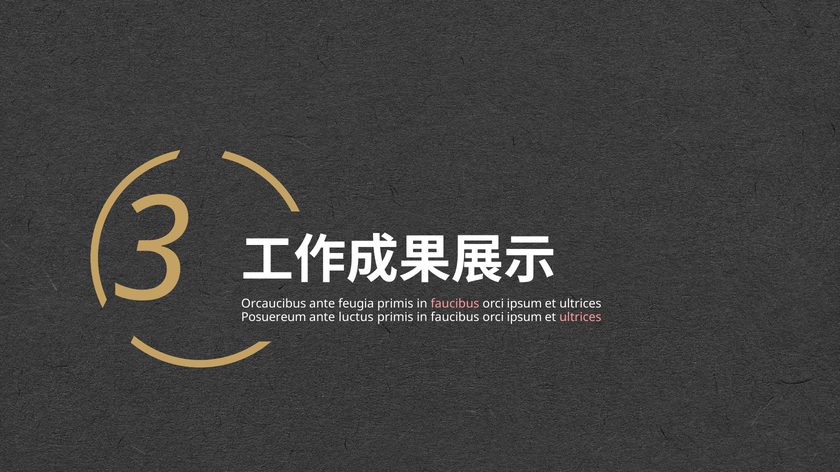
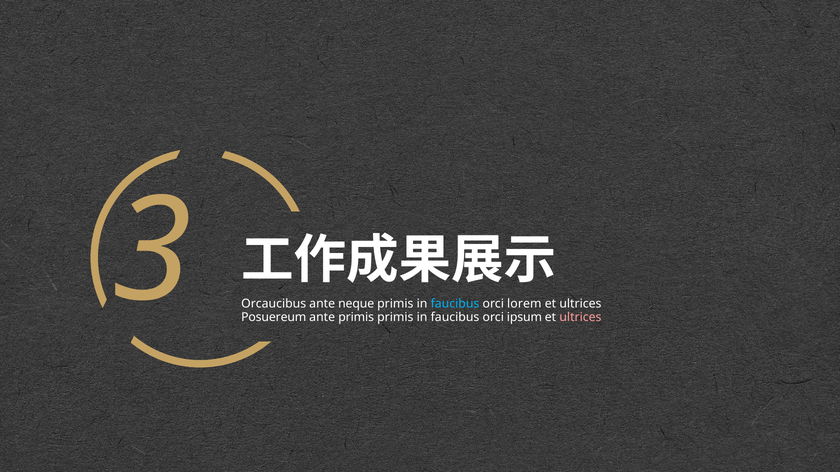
feugia: feugia -> neque (356, 304)
faucibus colour: pink -> light blue (455, 304)
ipsum: ipsum -> lorem (524, 304)
ante luctus: luctus -> primis (356, 317)
